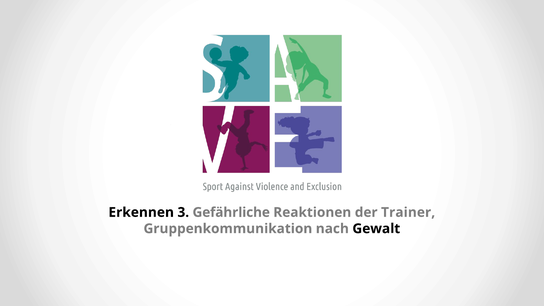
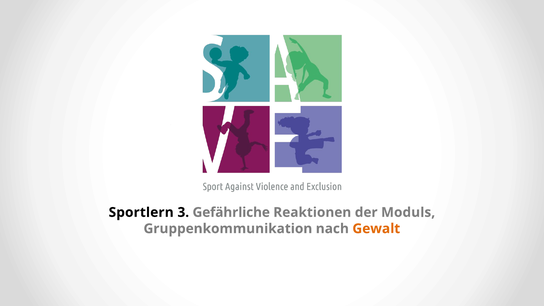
Erkennen: Erkennen -> Sportlern (141, 212)
Trainer: Trainer -> Moduls (408, 212)
Gewalt colour: black -> orange (376, 229)
